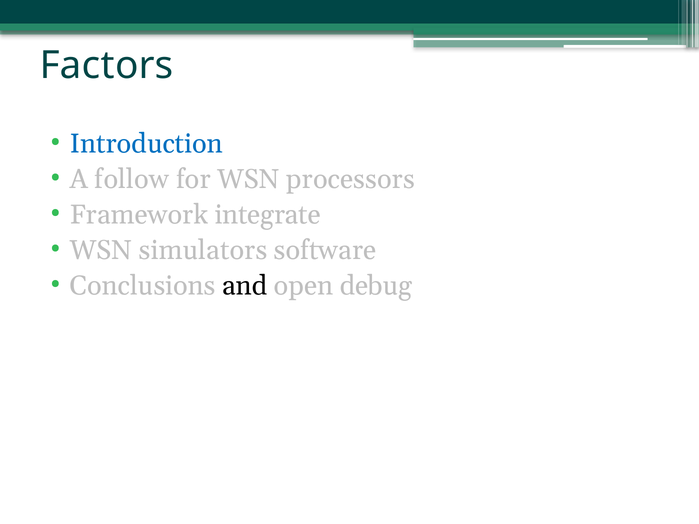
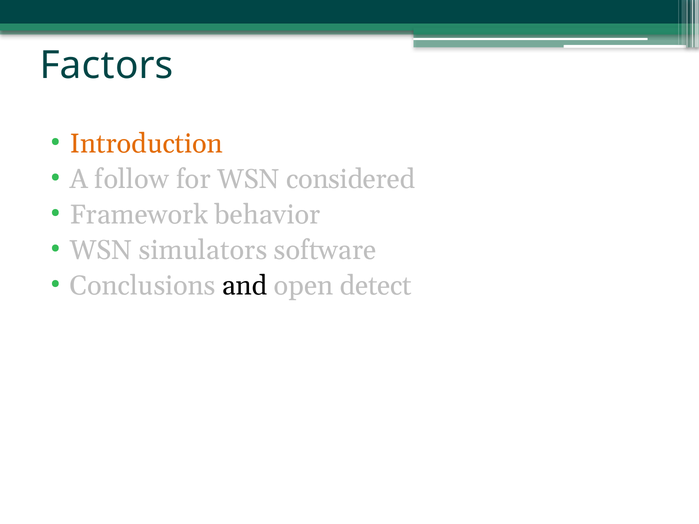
Introduction colour: blue -> orange (146, 144)
processors: processors -> considered (351, 179)
integrate: integrate -> behavior (268, 215)
debug: debug -> detect (376, 286)
